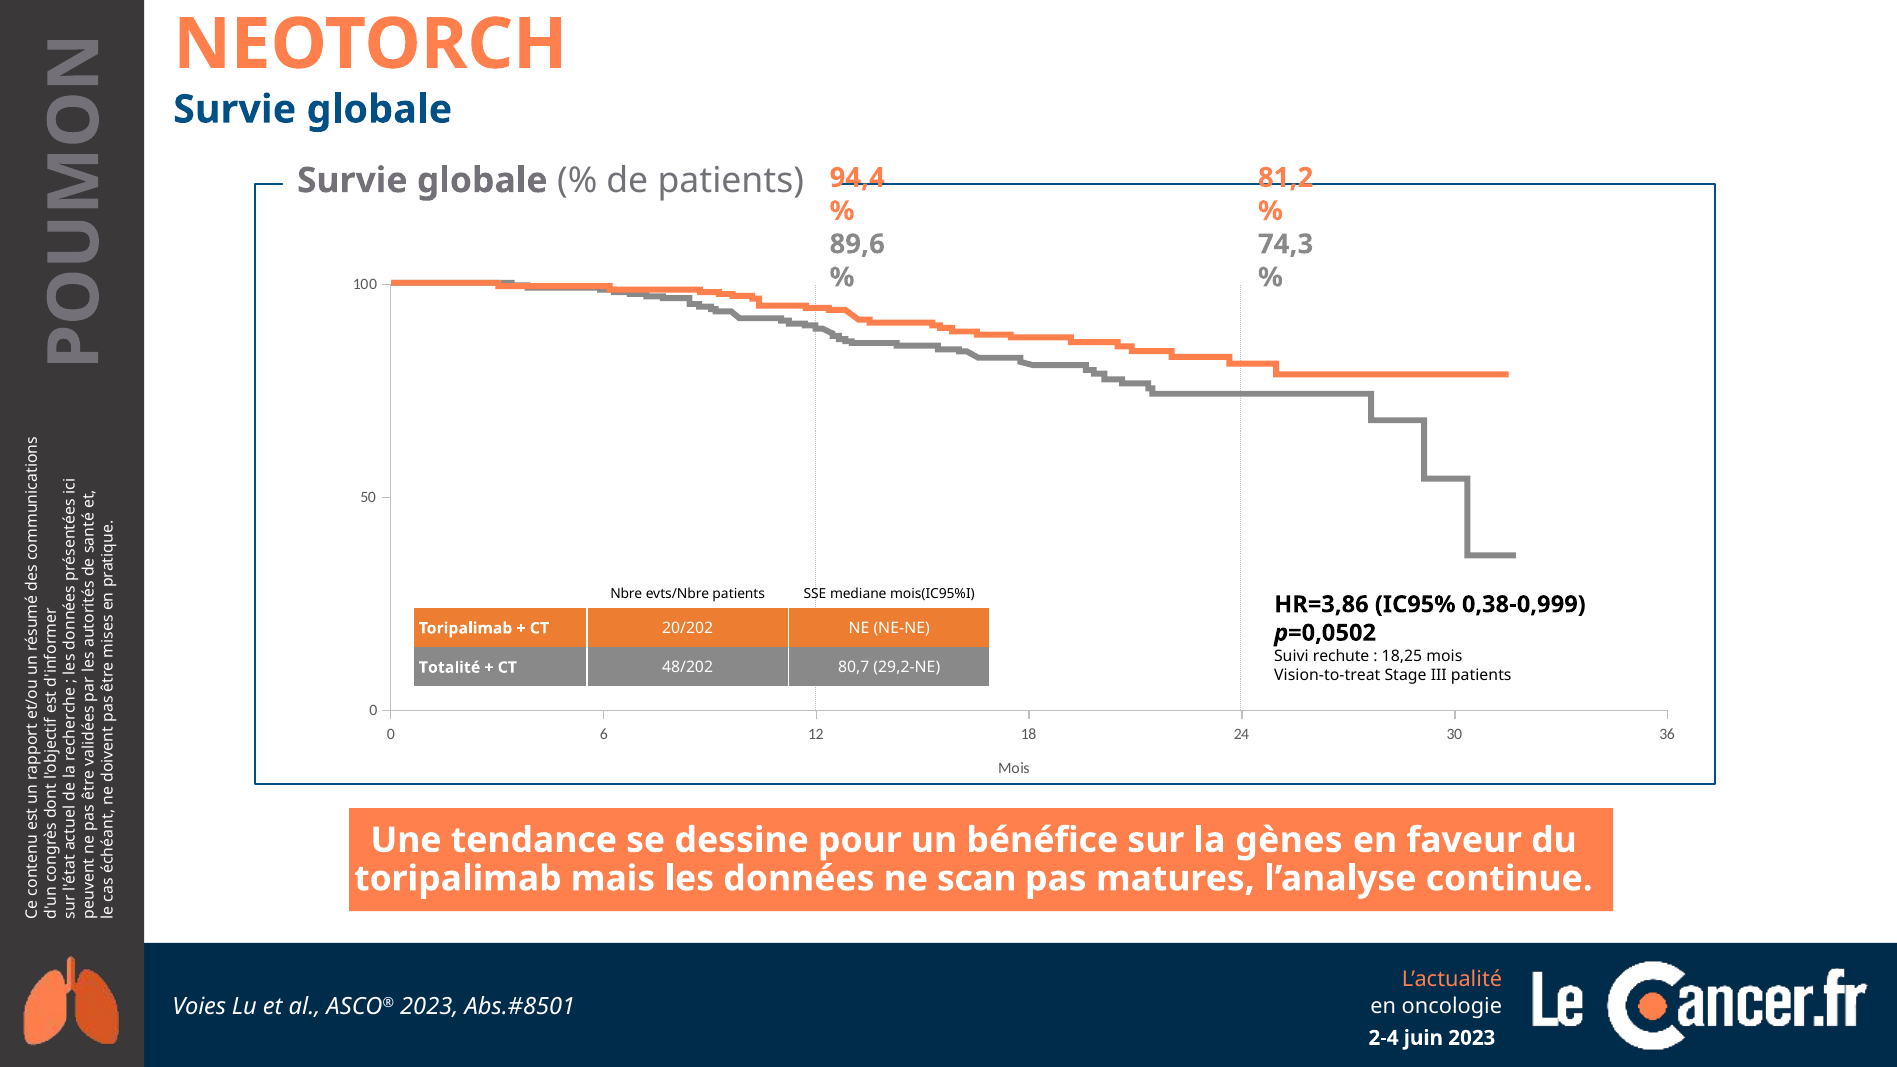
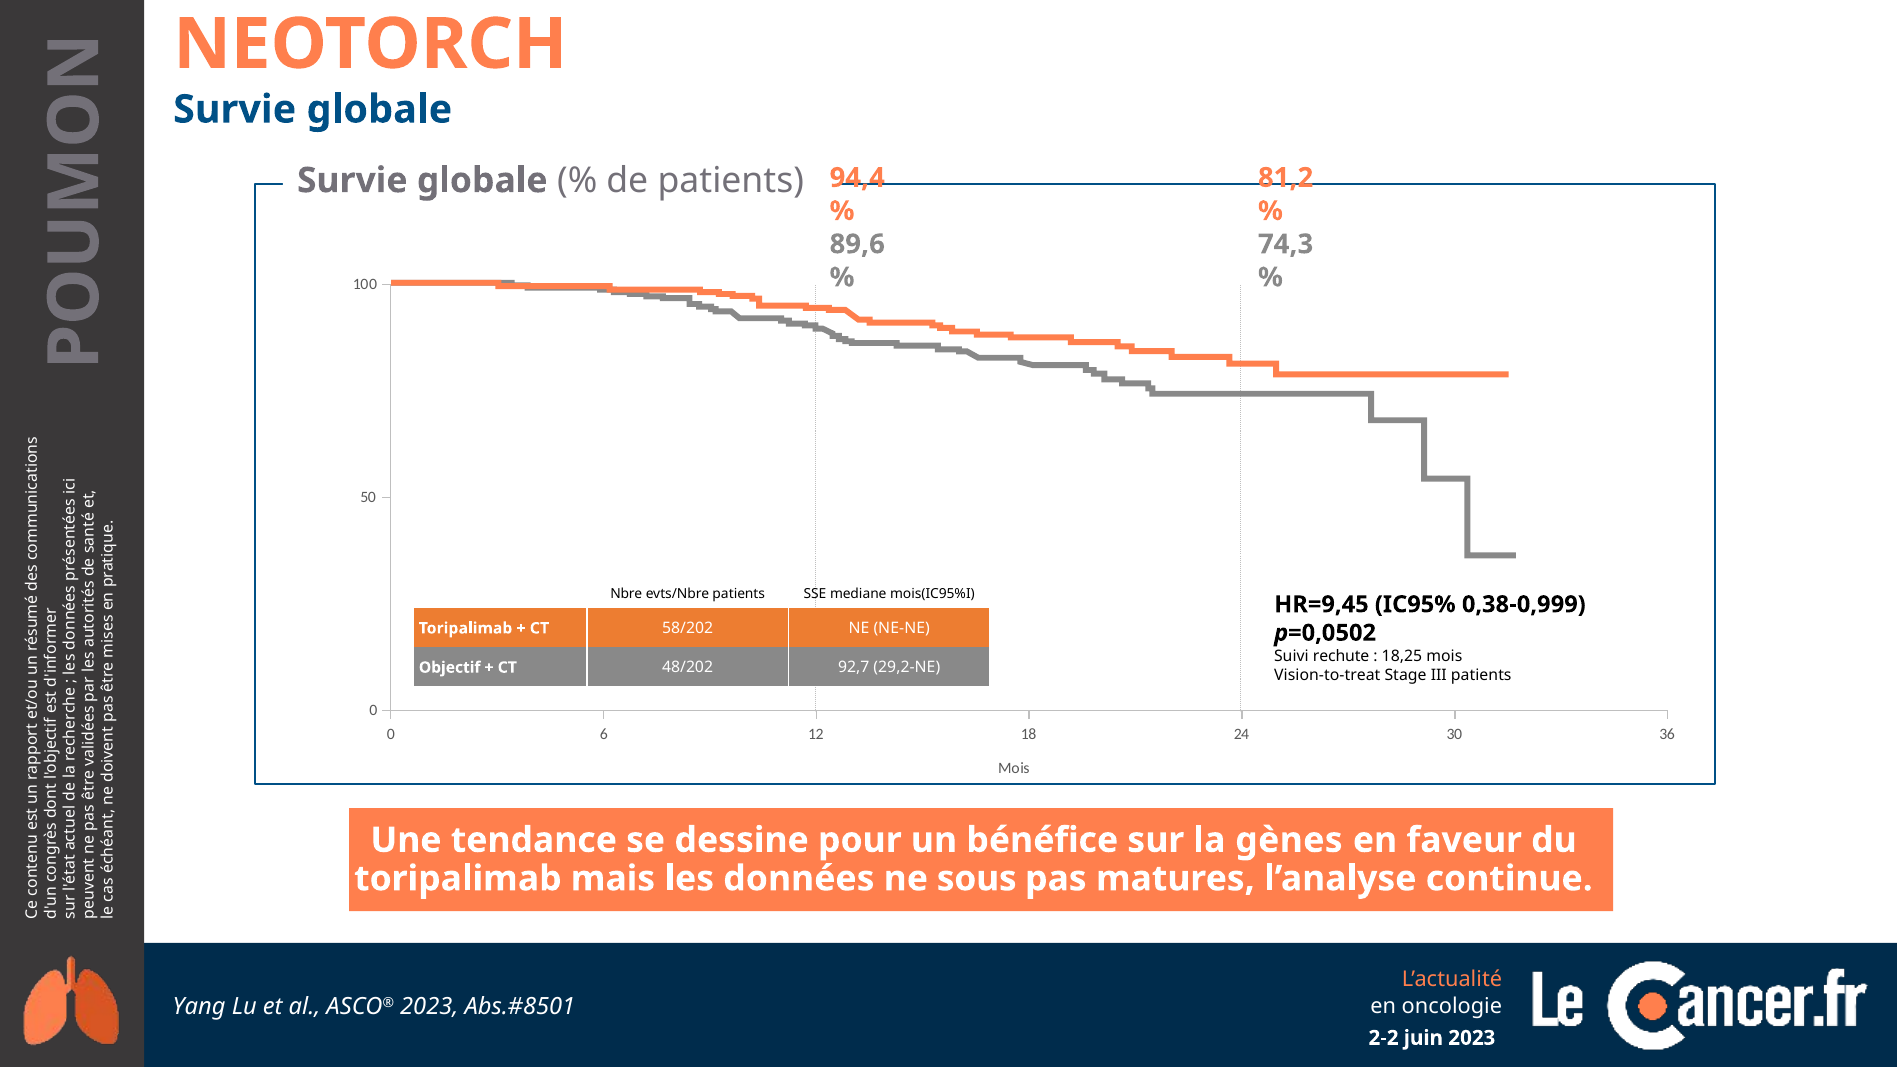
HR=3,86: HR=3,86 -> HR=9,45 (1321, 604)
20/202: 20/202 -> 58/202 (688, 628)
Totalité: Totalité -> Objectif (450, 668)
80,7: 80,7 -> 92,7 (854, 668)
scan: scan -> sous (977, 879)
Voies: Voies -> Yang (199, 1007)
2-4: 2-4 -> 2-2 (1384, 1038)
